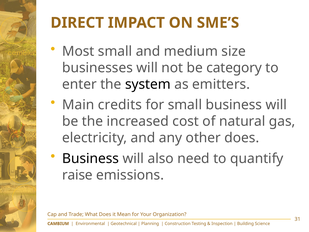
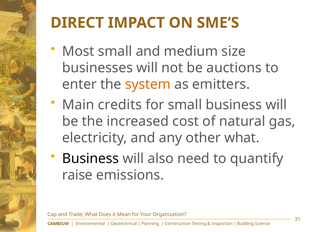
category: category -> auctions (234, 68)
system colour: black -> orange (148, 84)
other does: does -> what (242, 138)
